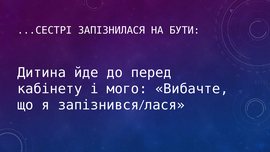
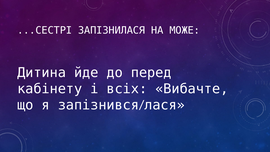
БУТИ: БУТИ -> МОЖЕ (185, 30)
мого: мого -> всіх (127, 89)
